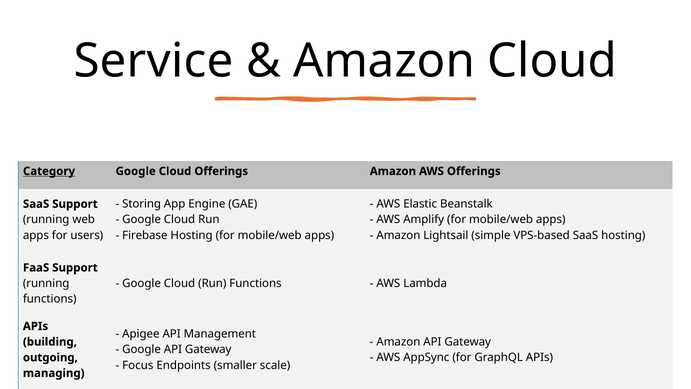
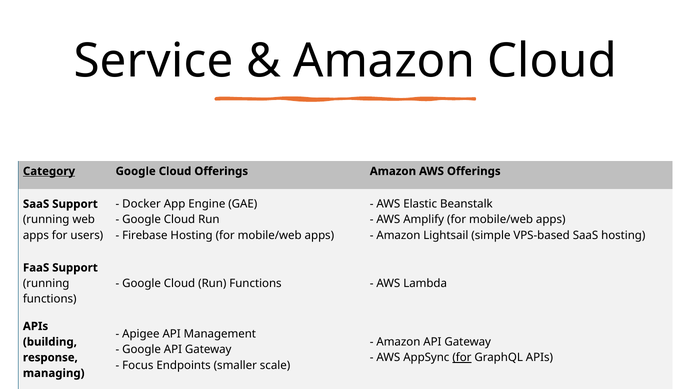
Storing: Storing -> Docker (142, 204)
for underline: none -> present (462, 357)
outgoing: outgoing -> response (50, 357)
